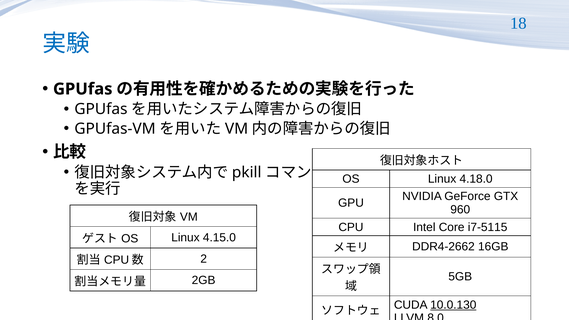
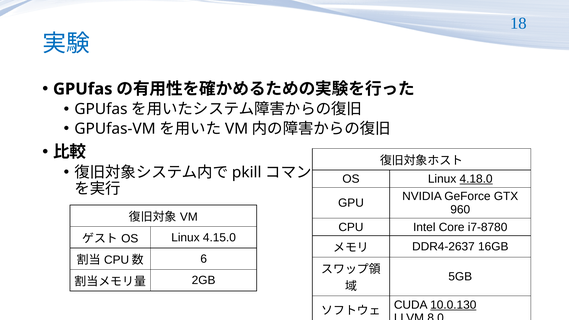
4.18.0 underline: none -> present (476, 179)
i7-5115: i7-5115 -> i7-8780 (488, 227)
DDR4-2662: DDR4-2662 -> DDR4-2637 (443, 247)
2: 2 -> 6 (204, 259)
